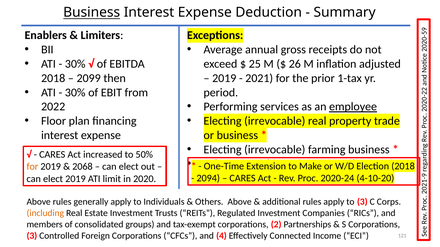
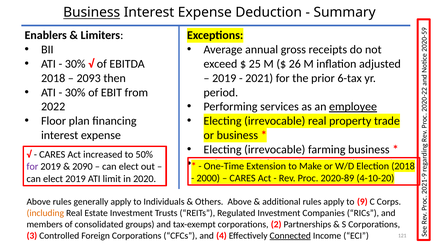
2099: 2099 -> 2093 (89, 78)
1-tax: 1-tax -> 6-tax (350, 78)
for colour: orange -> purple (32, 167)
2068: 2068 -> 2090 (82, 167)
2094: 2094 -> 2000 (208, 178)
2020-24: 2020-24 -> 2020-89 (337, 178)
to 3: 3 -> 9 (362, 202)
Connected underline: none -> present (290, 236)
